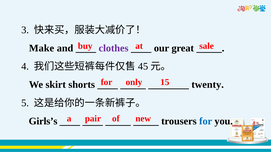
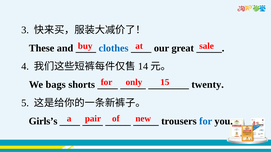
Make: Make -> These (42, 48)
clothes colour: purple -> blue (114, 48)
45: 45 -> 14 (143, 67)
skirt: skirt -> bags (56, 85)
